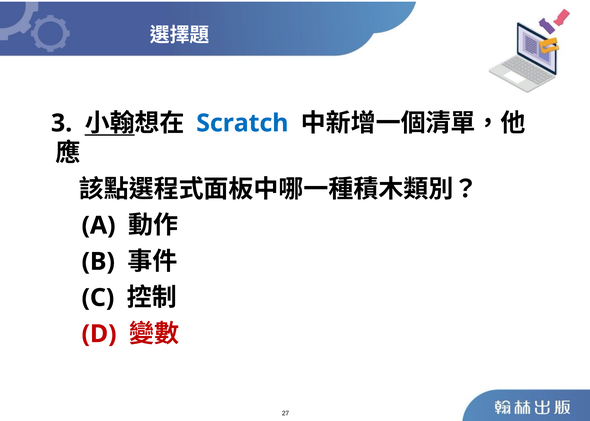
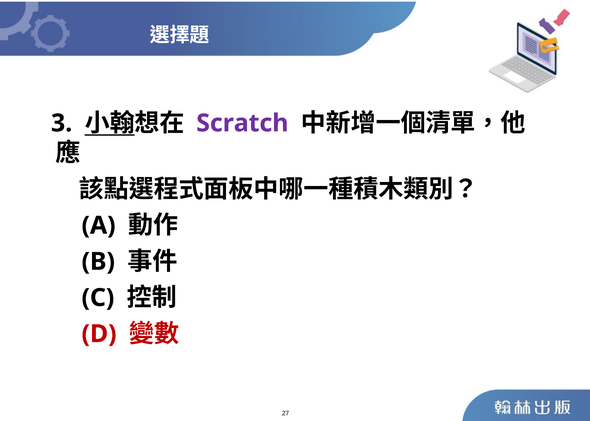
Scratch colour: blue -> purple (242, 123)
